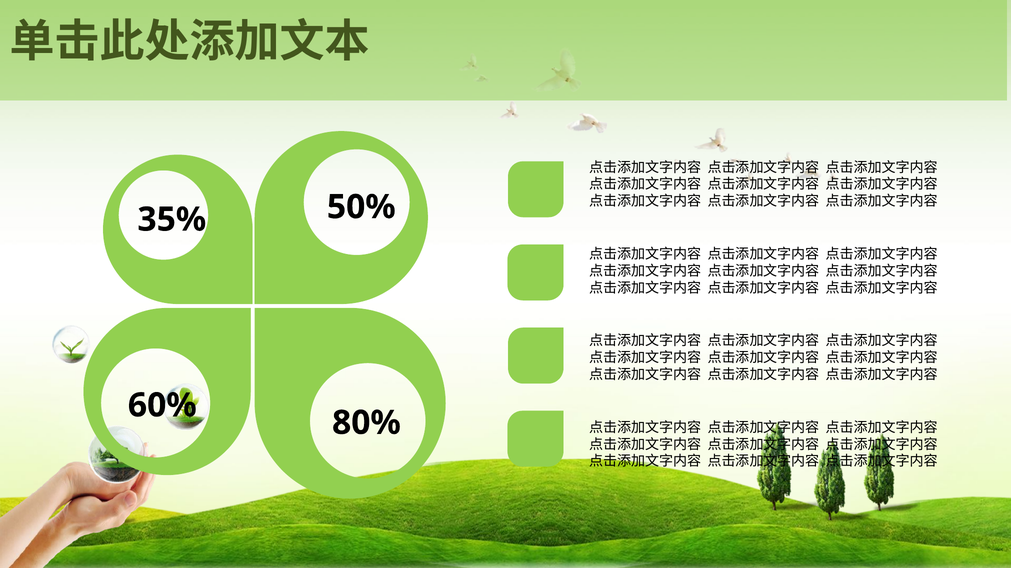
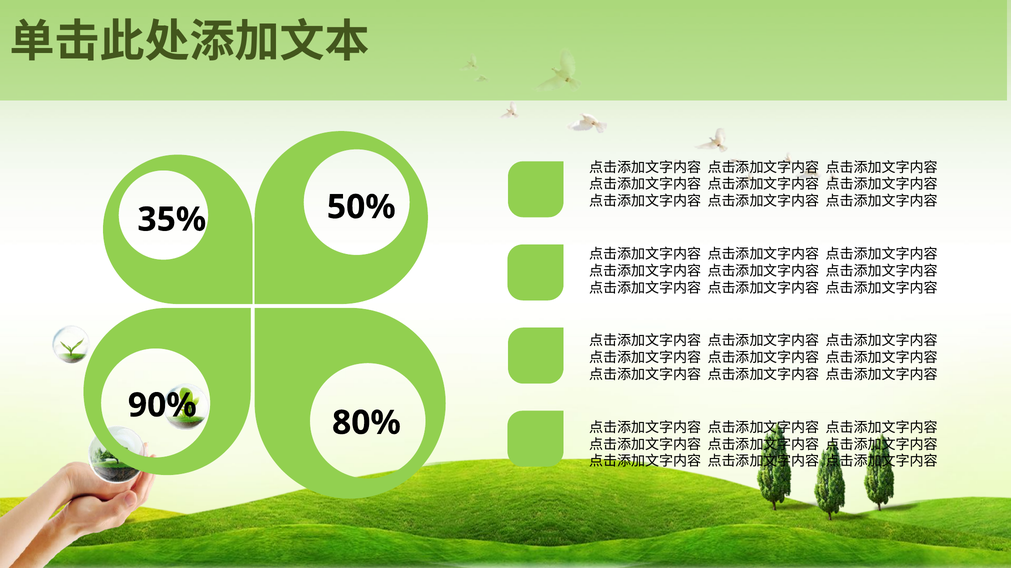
60%: 60% -> 90% (162, 406)
